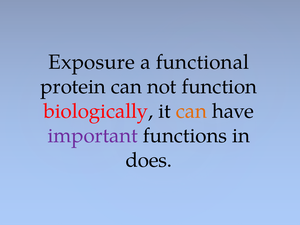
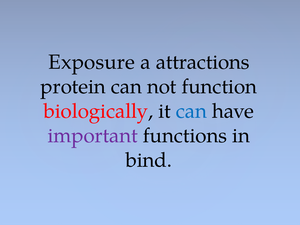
functional: functional -> attractions (203, 62)
can colour: orange -> blue (191, 111)
does: does -> bind (149, 160)
